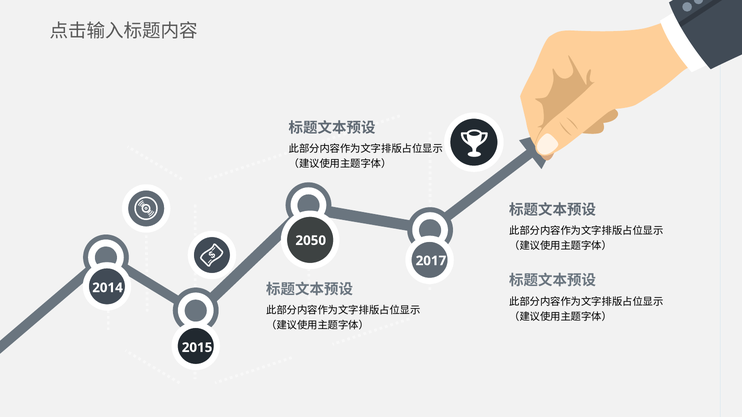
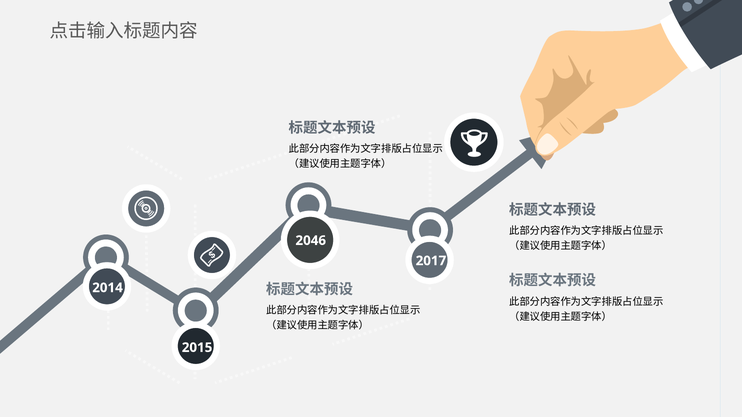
2050: 2050 -> 2046 (311, 241)
